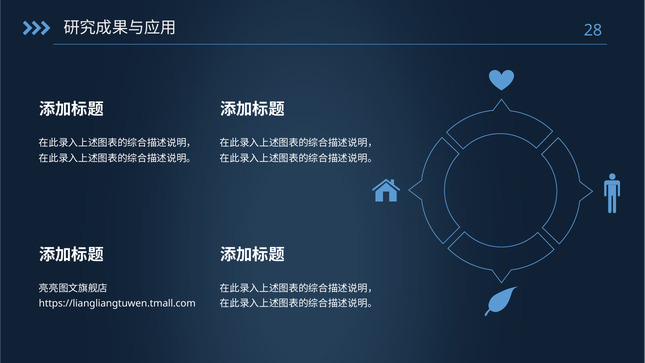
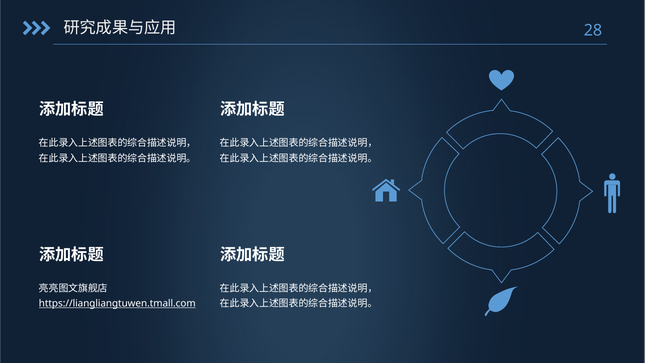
https://liangliangtuwen.tmall.com underline: none -> present (117, 303)
